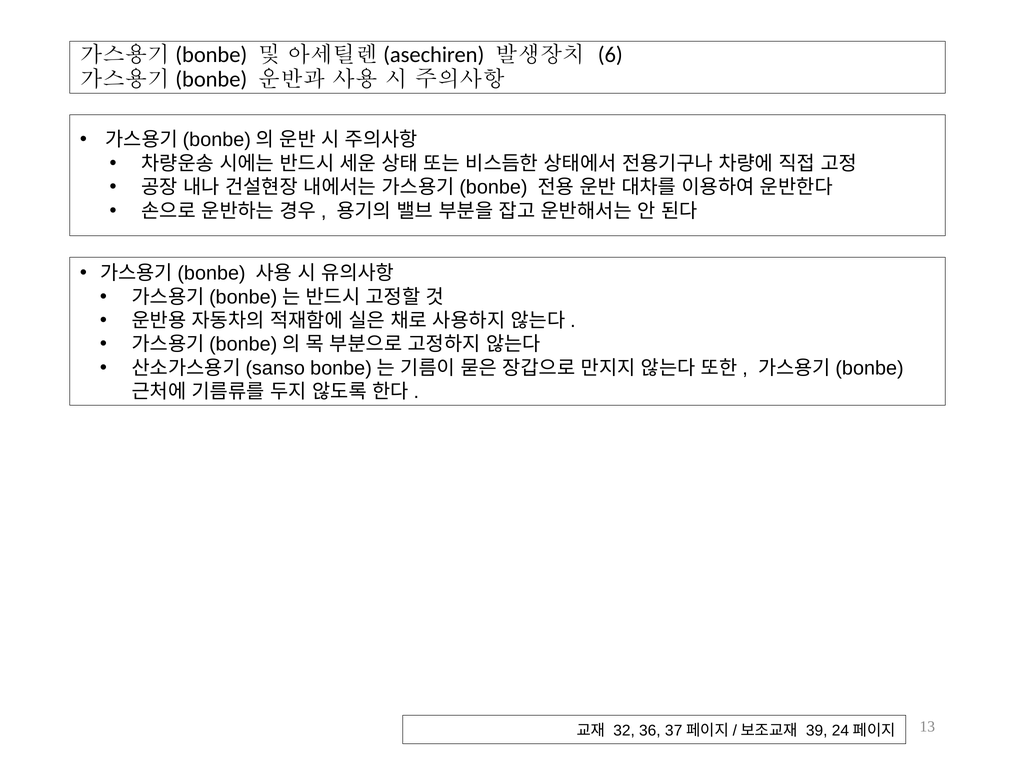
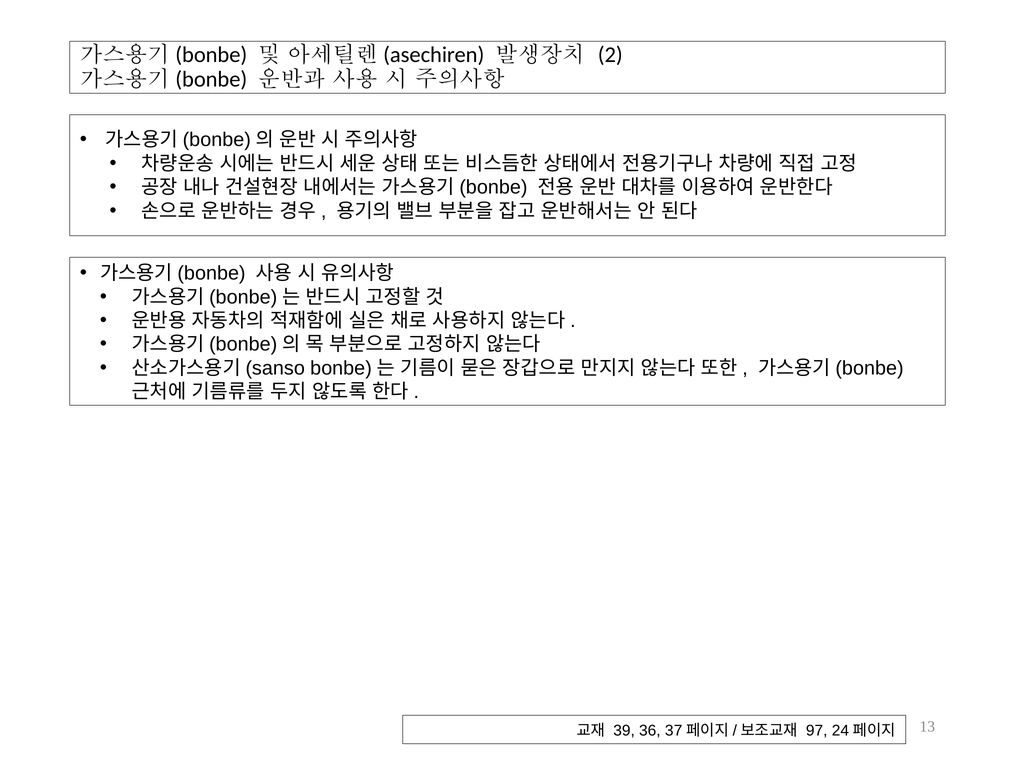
6: 6 -> 2 (610, 55)
32: 32 -> 39 (624, 731)
39: 39 -> 97 (817, 731)
